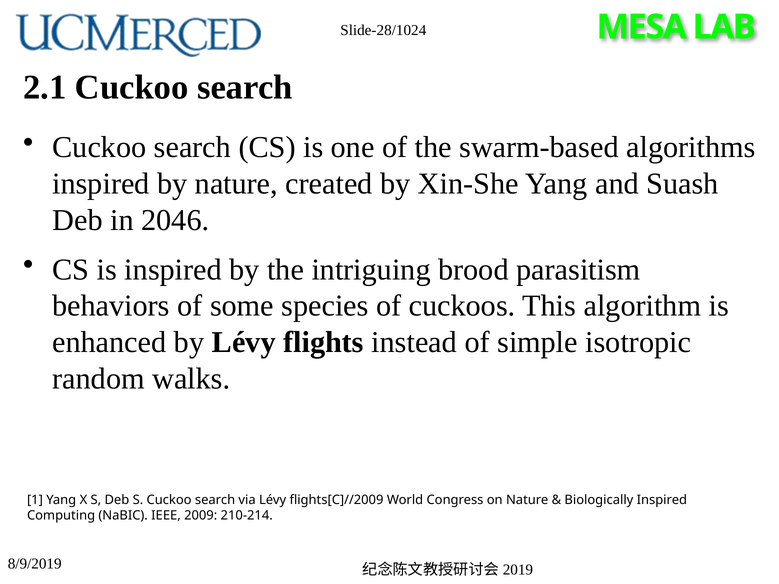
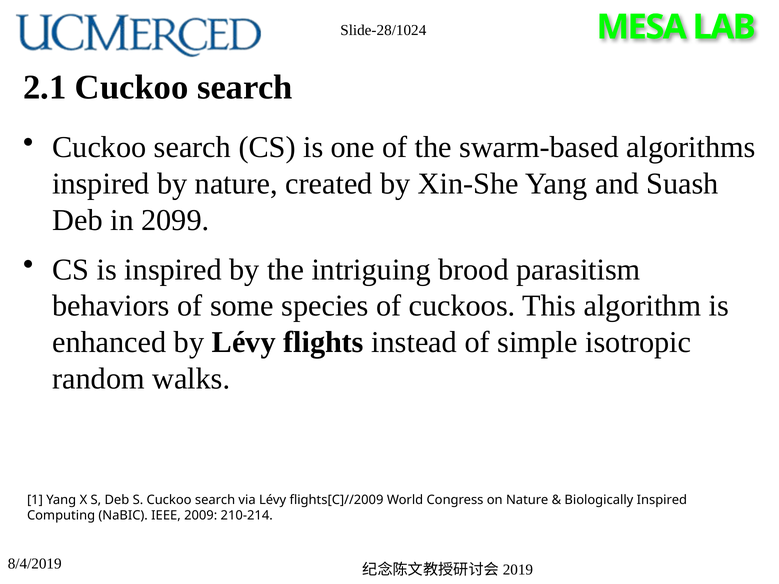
2046: 2046 -> 2099 (175, 220)
8/9/2019: 8/9/2019 -> 8/4/2019 (35, 564)
